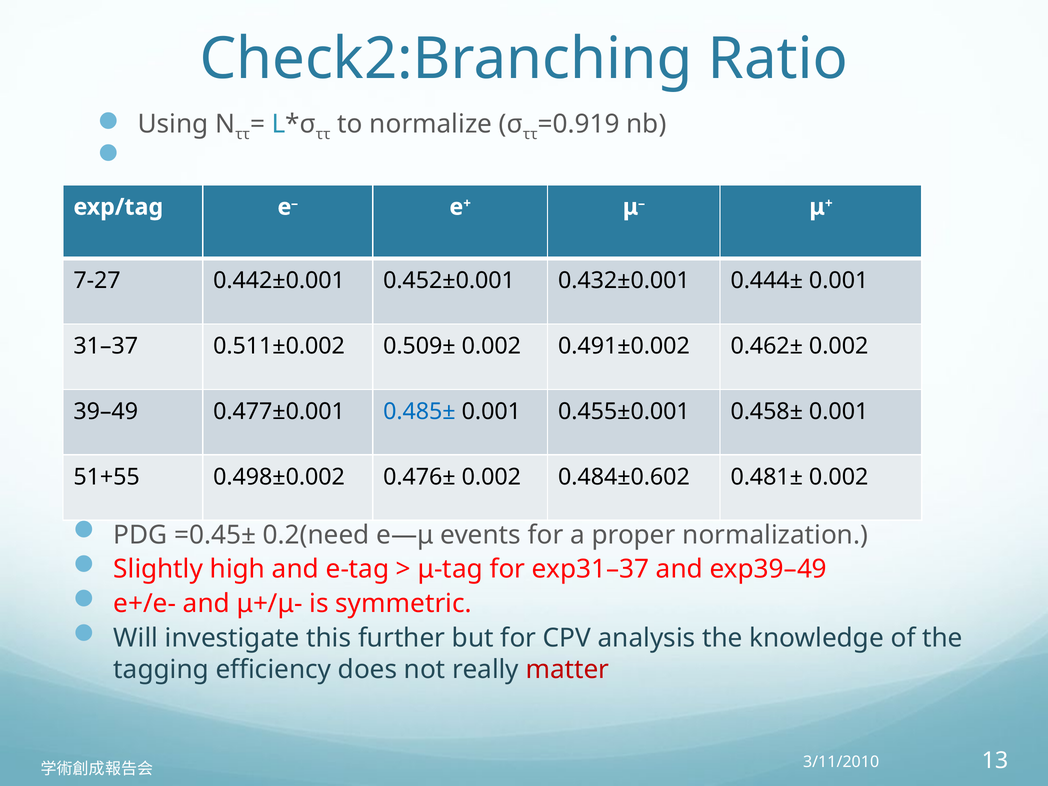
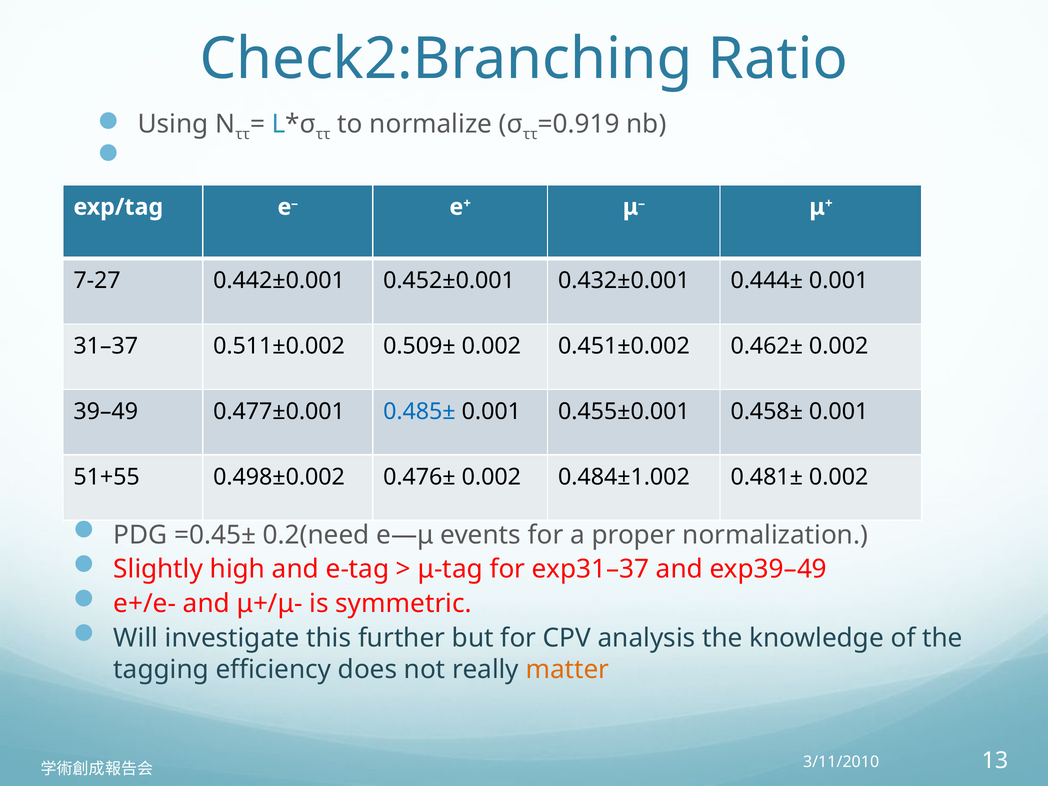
0.491±0.002: 0.491±0.002 -> 0.451±0.002 (624, 346)
0.484±0.602: 0.484±0.602 -> 0.484±1.002 (624, 477)
matter colour: red -> orange (567, 670)
